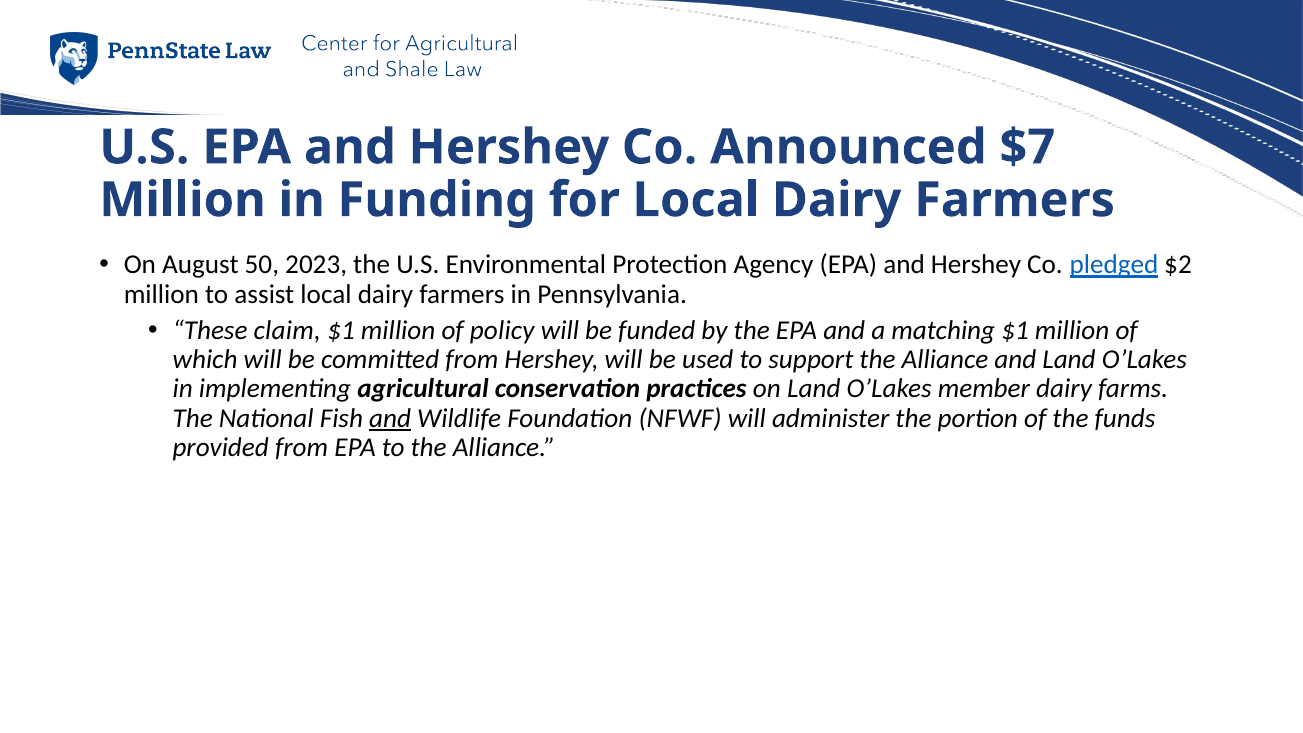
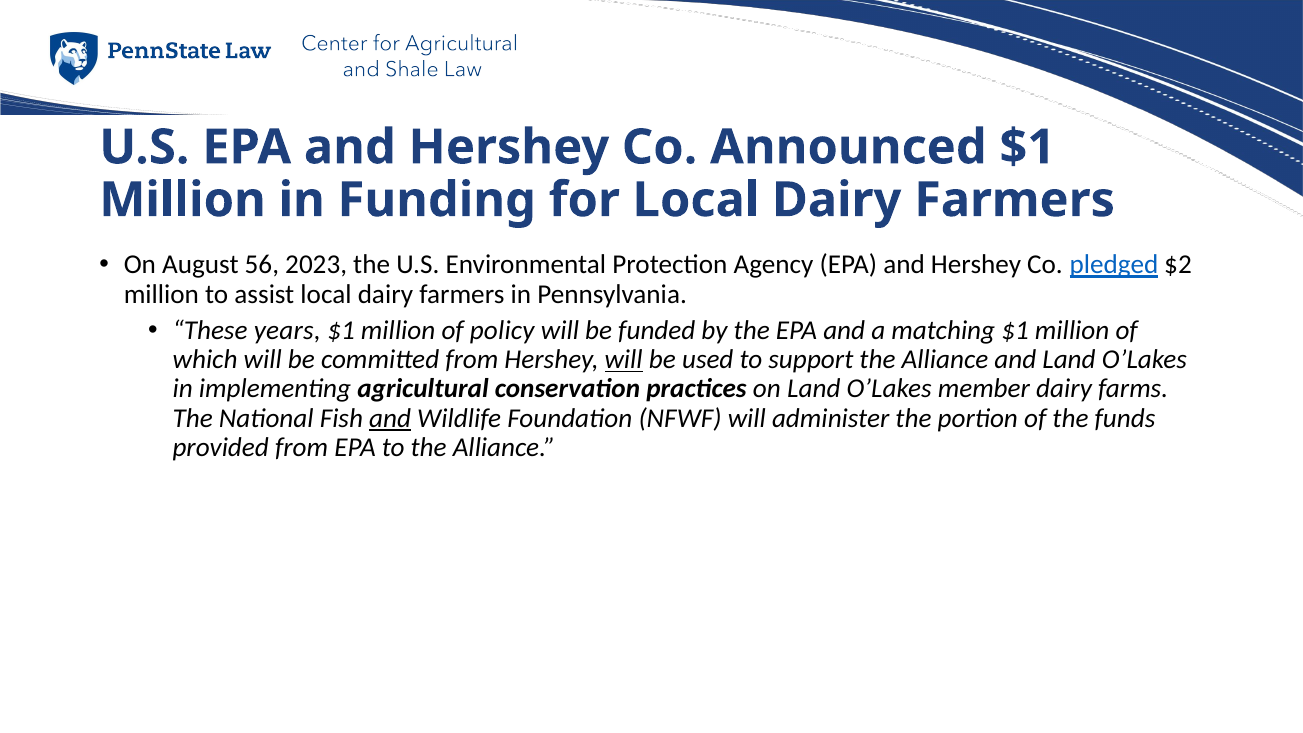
Announced $7: $7 -> $1 (1027, 147)
50: 50 -> 56 (262, 265)
claim: claim -> years (287, 330)
will underline: none -> present (624, 360)
